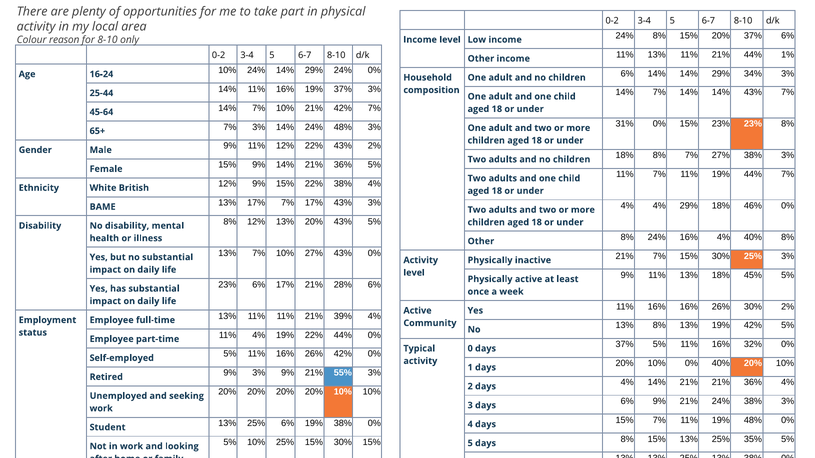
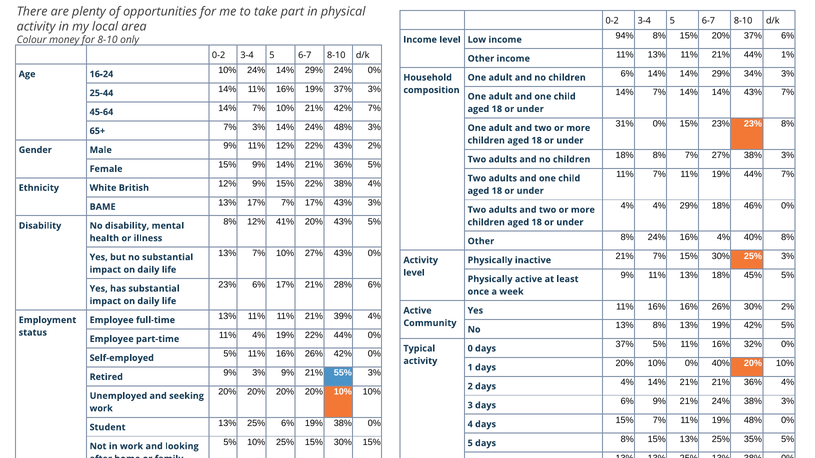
income 24%: 24% -> 94% (625, 36)
reason: reason -> money (64, 40)
12% 13%: 13% -> 41% (285, 222)
